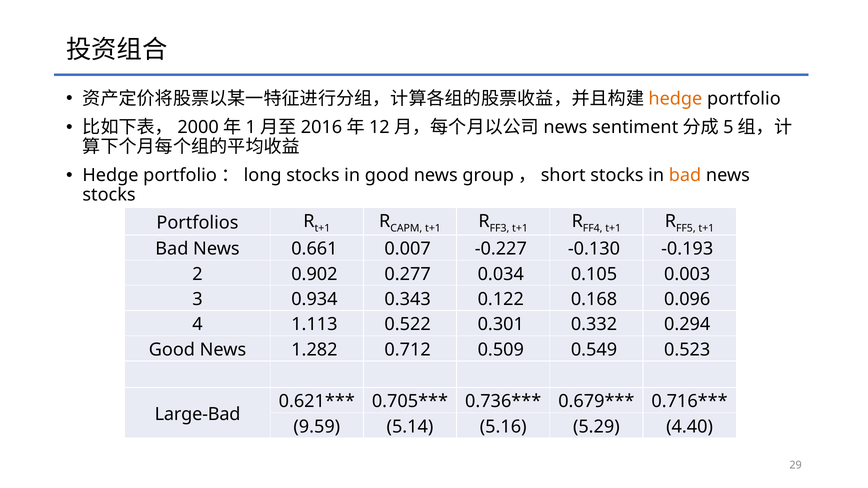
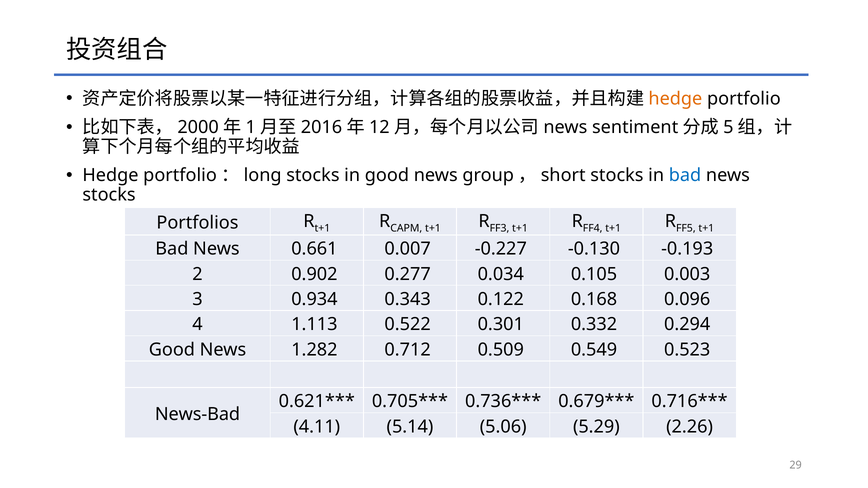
bad colour: orange -> blue (685, 176)
Large-Bad: Large-Bad -> News-Bad (198, 414)
9.59: 9.59 -> 4.11 (317, 427)
5.16: 5.16 -> 5.06 (503, 427)
4.40: 4.40 -> 2.26 (690, 427)
